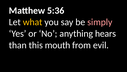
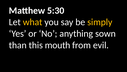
5:36: 5:36 -> 5:30 (56, 11)
simply colour: pink -> yellow (100, 22)
hears: hears -> sown (105, 33)
